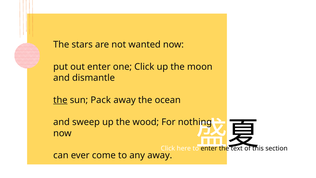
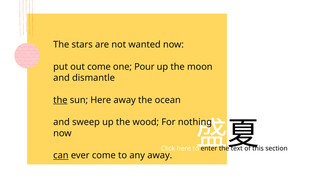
out enter: enter -> come (99, 67)
one Click: Click -> Pour (144, 67)
sun Pack: Pack -> Here (101, 100)
can underline: none -> present (61, 155)
